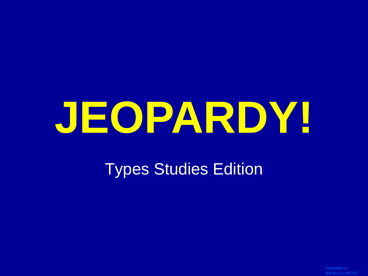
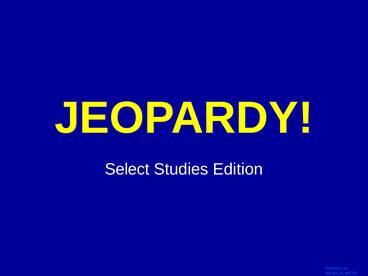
Types: Types -> Select (127, 169)
